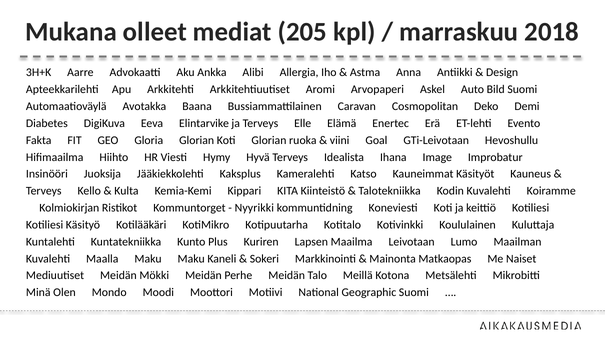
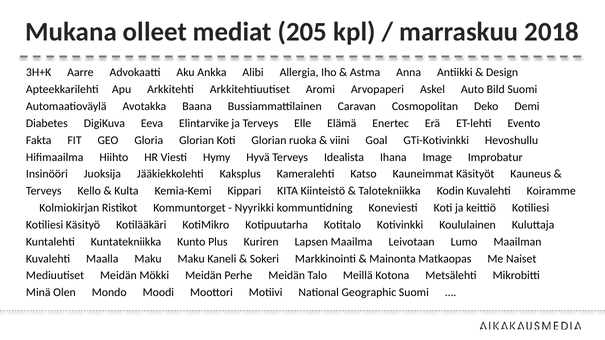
GTi-Leivotaan: GTi-Leivotaan -> GTi-Kotivinkki (436, 140)
